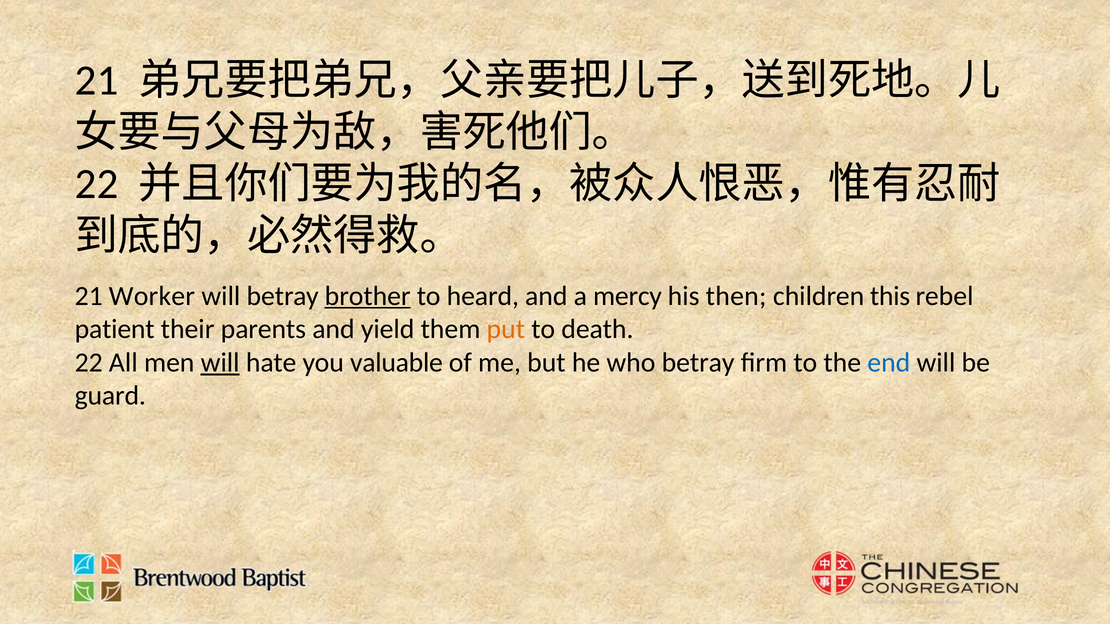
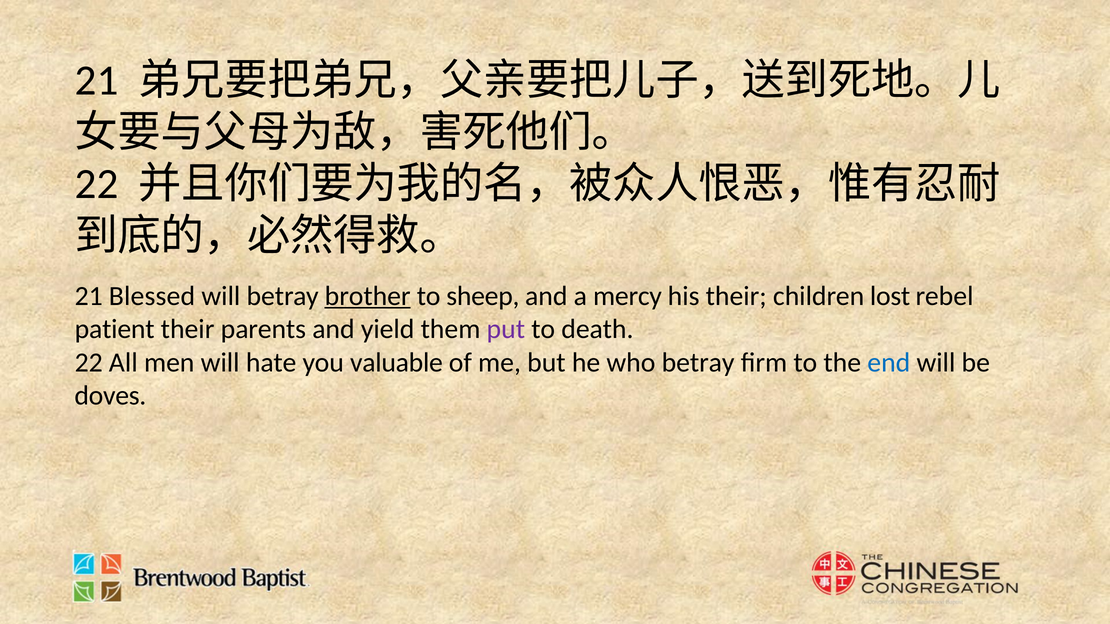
Worker: Worker -> Blessed (152, 296)
heard: heard -> sheep (483, 296)
his then: then -> their (736, 296)
this: this -> lost (890, 296)
put colour: orange -> purple (506, 329)
will underline: present -> none (220, 363)
guard: guard -> doves (110, 396)
